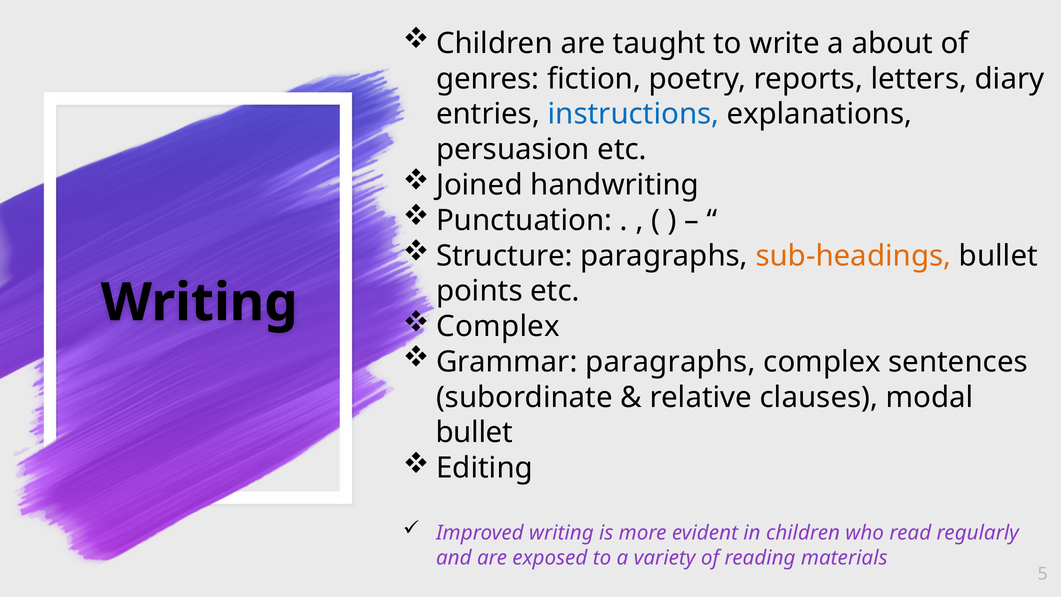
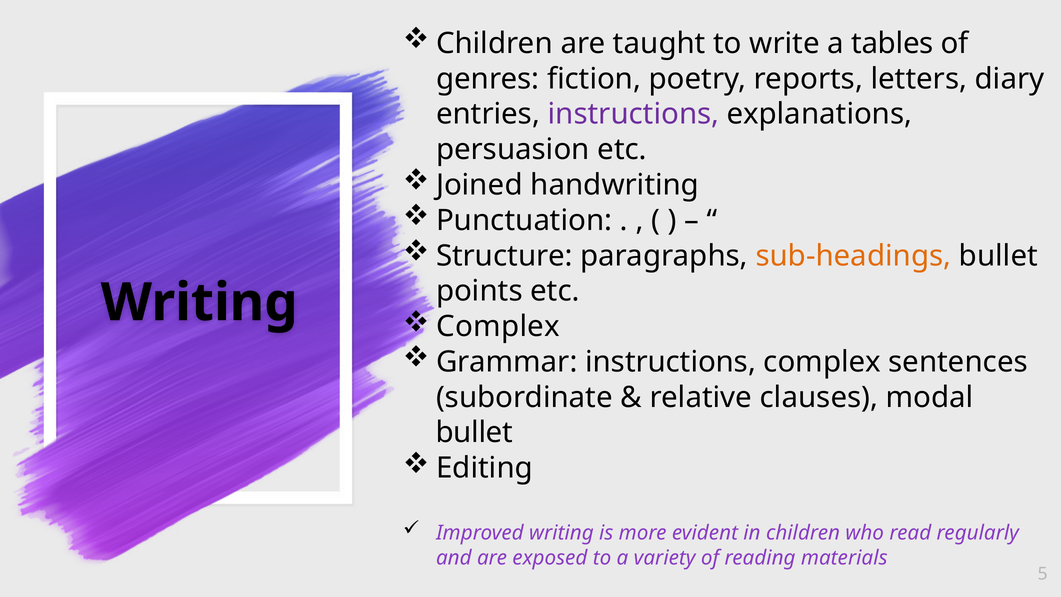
about: about -> tables (892, 43)
instructions colour: blue -> purple (634, 114)
Grammar paragraphs: paragraphs -> instructions (671, 362)
